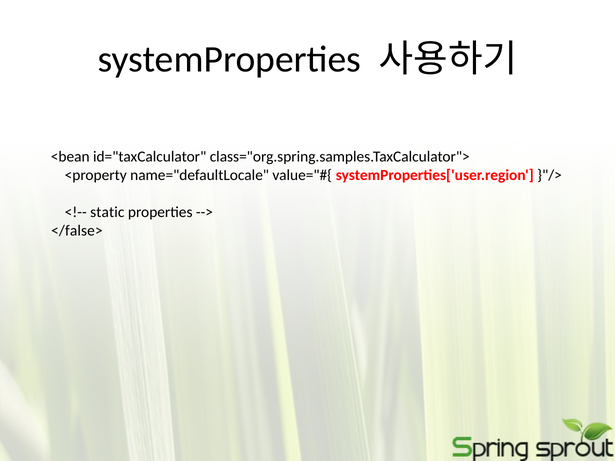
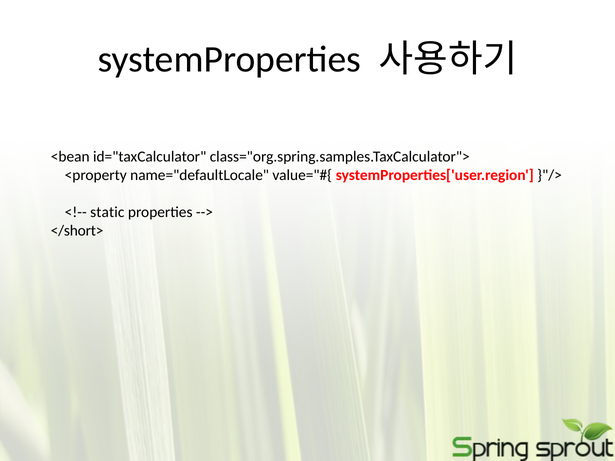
</false>: </false> -> </short> (77, 231)
